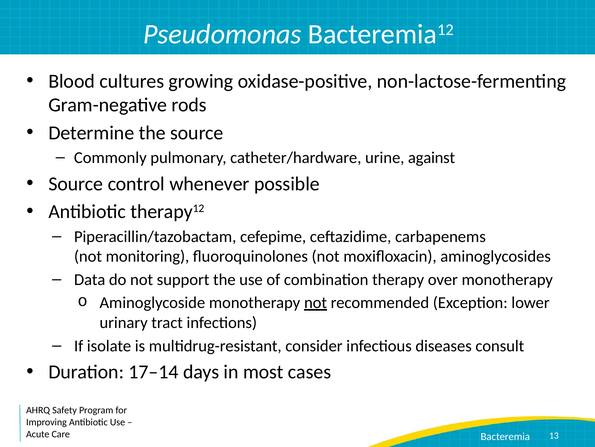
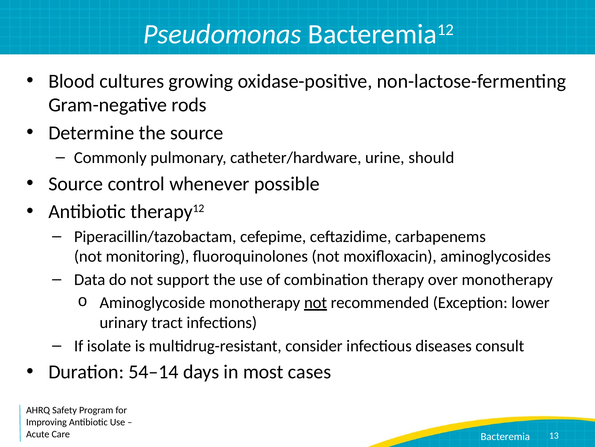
against: against -> should (431, 158)
17–14: 17–14 -> 54–14 (154, 371)
